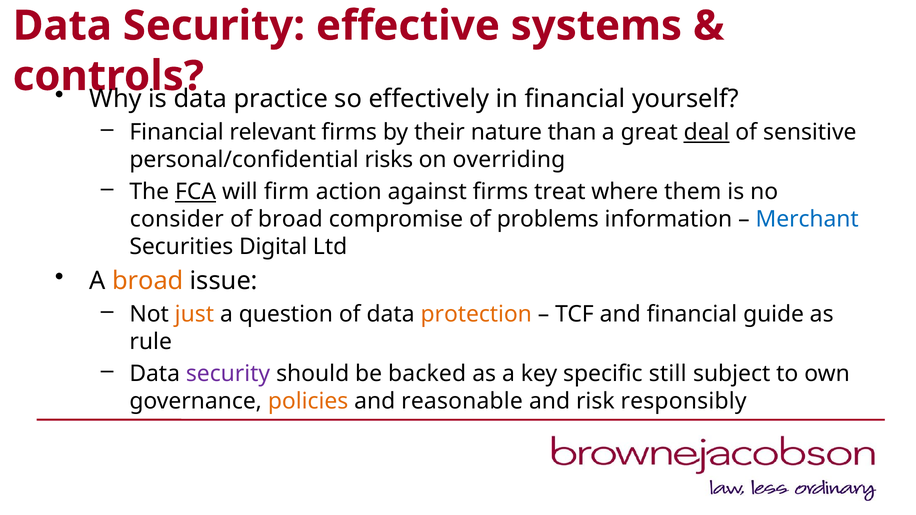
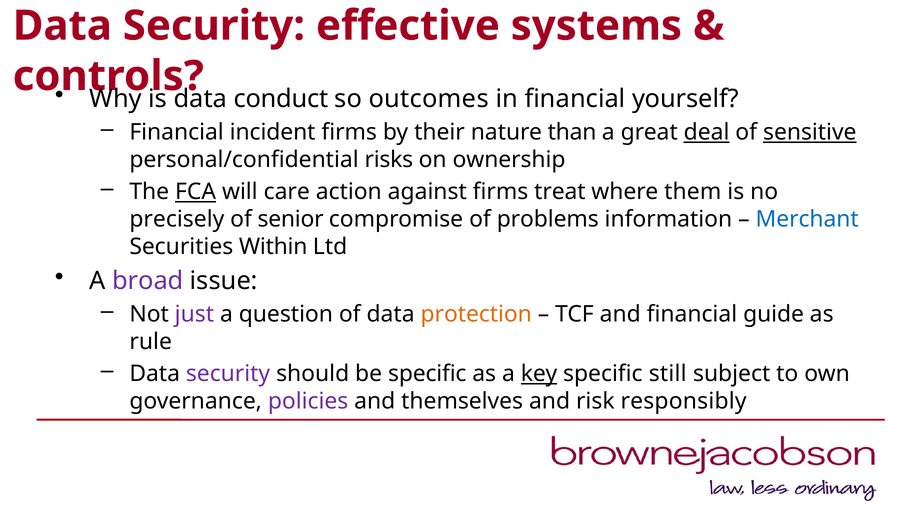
practice: practice -> conduct (281, 99)
effectively: effectively -> outcomes (429, 99)
relevant: relevant -> incident (273, 132)
sensitive underline: none -> present (810, 132)
overriding: overriding -> ownership (509, 160)
firm: firm -> care (287, 192)
consider: consider -> precisely (177, 219)
of broad: broad -> senior (291, 219)
Digital: Digital -> Within (273, 247)
broad colour: orange -> purple (148, 281)
just colour: orange -> purple (194, 315)
be backed: backed -> specific (427, 374)
key underline: none -> present (539, 374)
policies colour: orange -> purple (308, 402)
reasonable: reasonable -> themselves (462, 402)
